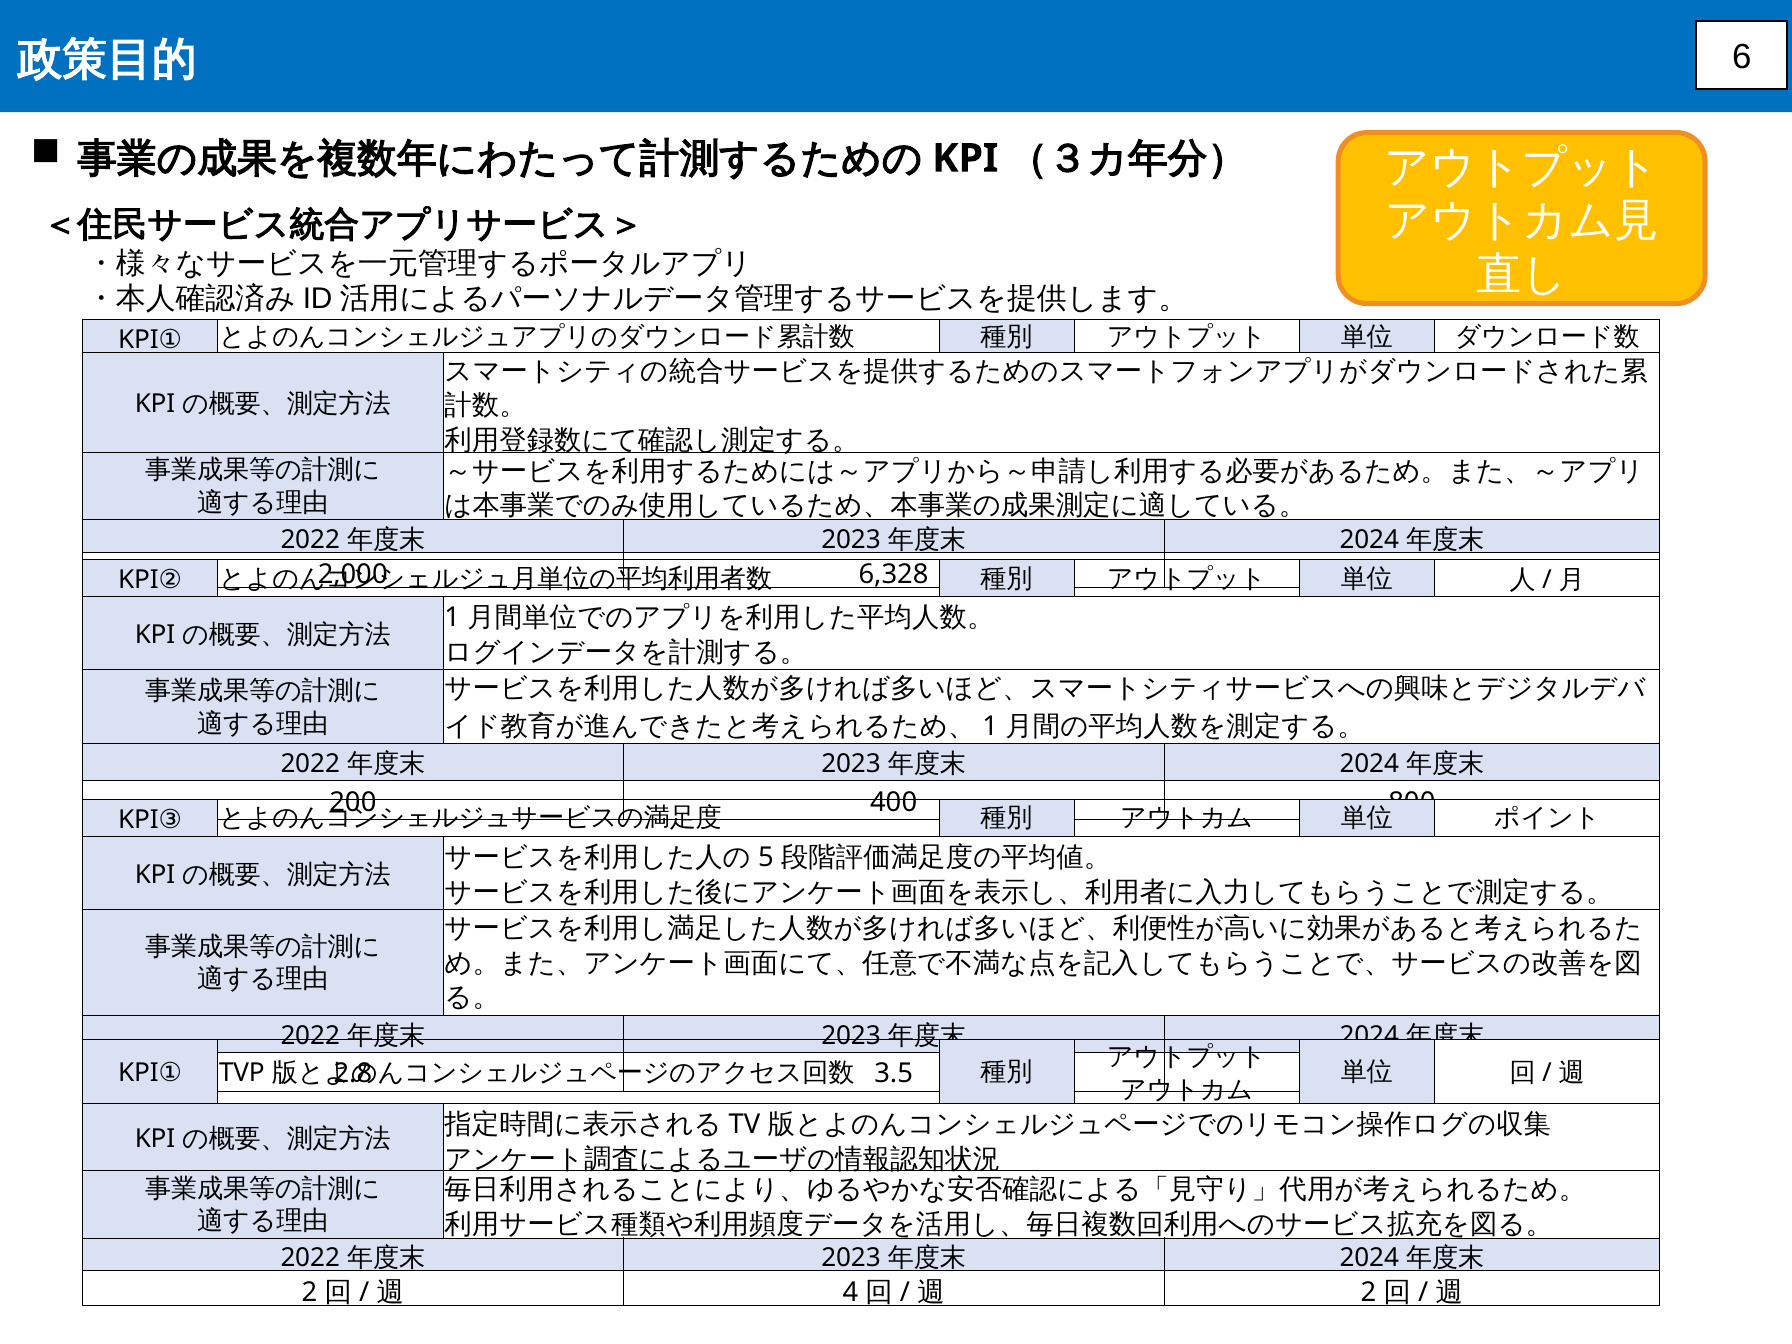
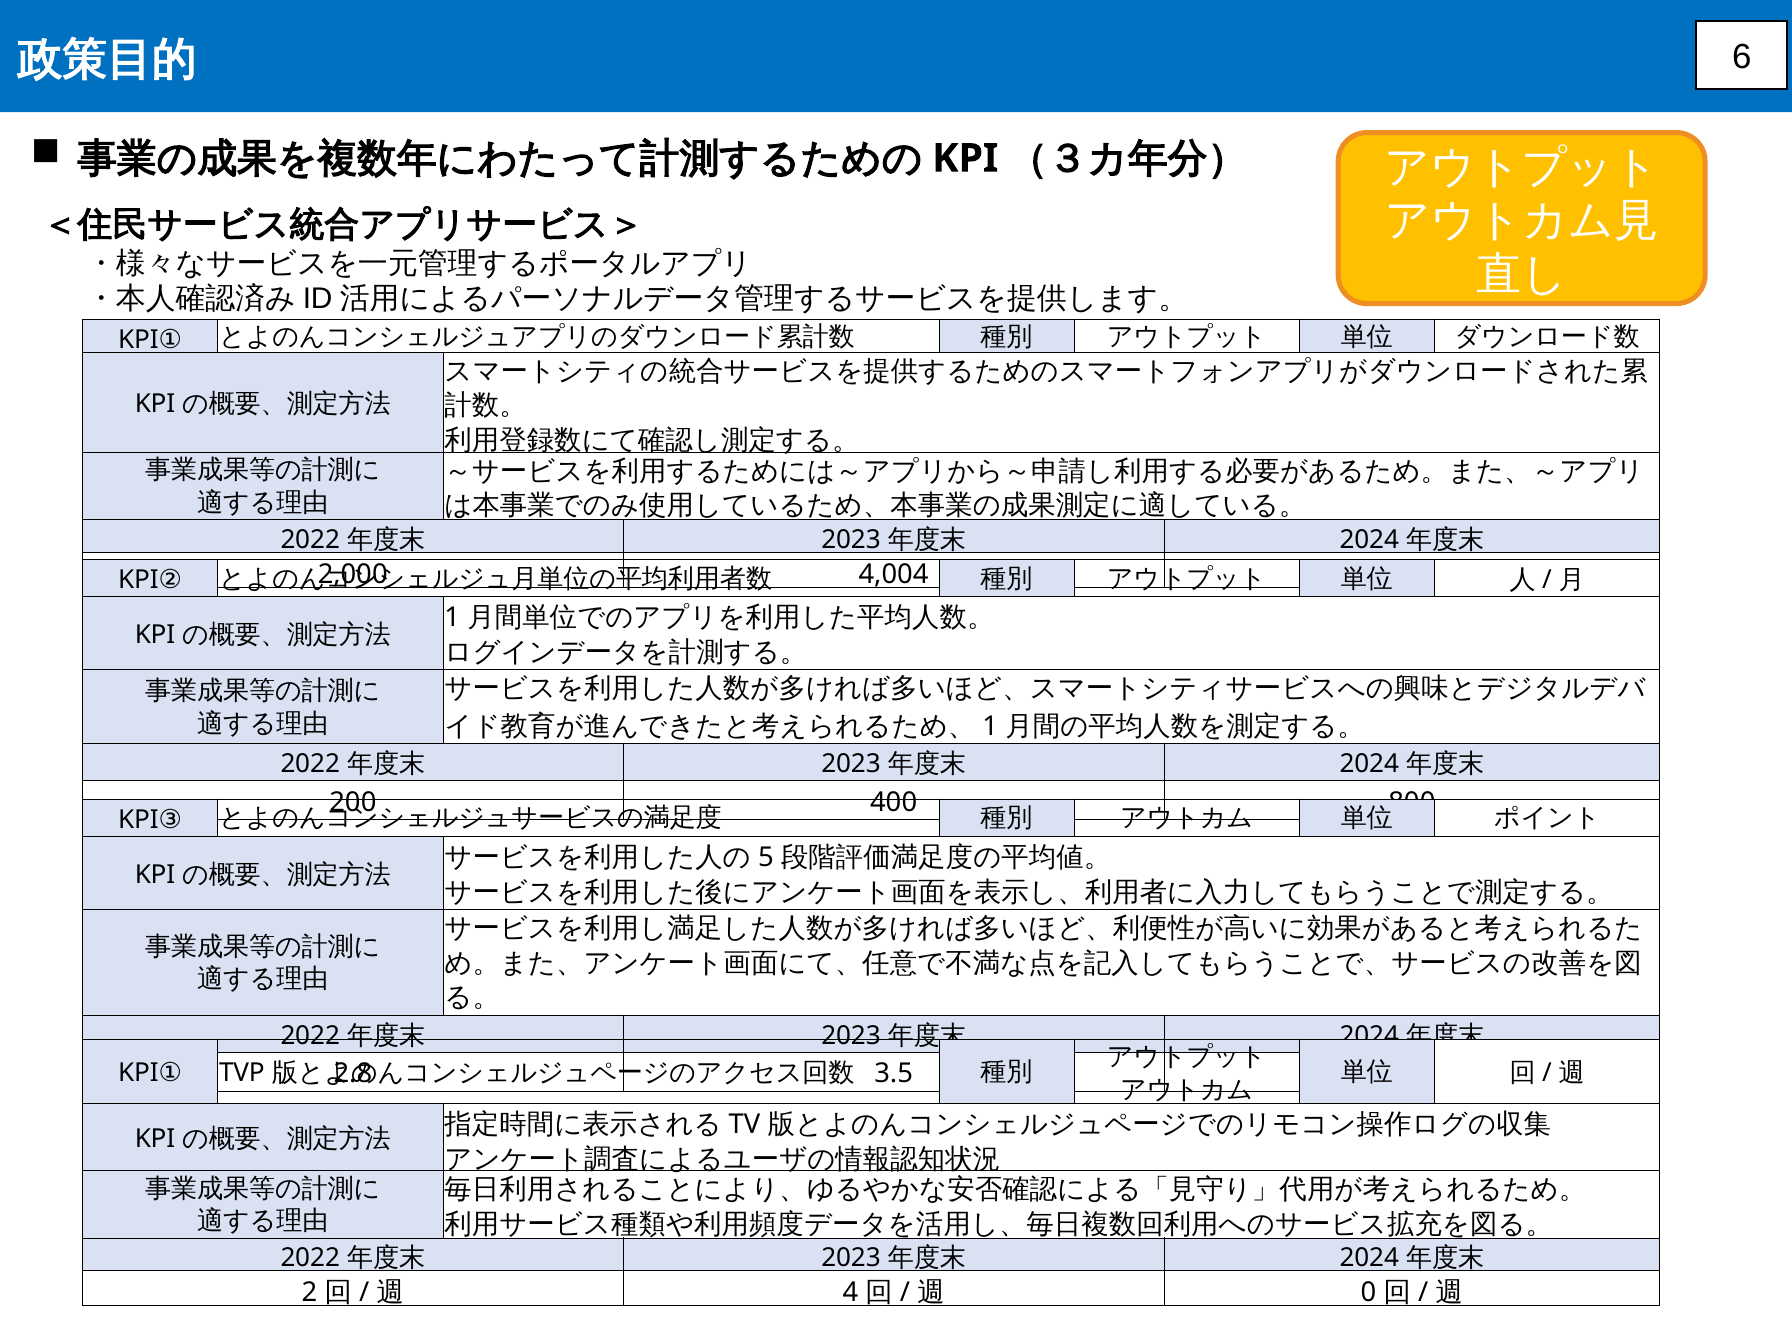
6,328: 6,328 -> 4,004 (893, 574)
2: 2 -> 0 (1369, 1292)
